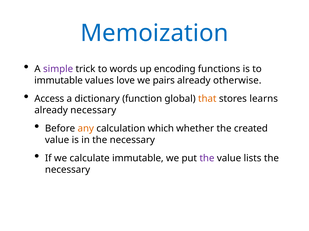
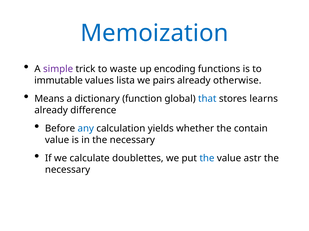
words: words -> waste (123, 69)
love: love -> lista (126, 81)
Access: Access -> Means (49, 99)
that colour: orange -> blue (207, 99)
already necessary: necessary -> difference (93, 111)
any colour: orange -> blue (86, 129)
which: which -> yields (161, 129)
created: created -> contain (251, 129)
calculate immutable: immutable -> doublettes (138, 159)
the colour: purple -> blue (207, 159)
lists: lists -> astr (253, 159)
